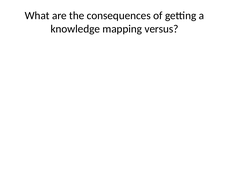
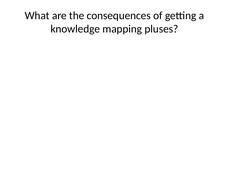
versus: versus -> pluses (161, 29)
